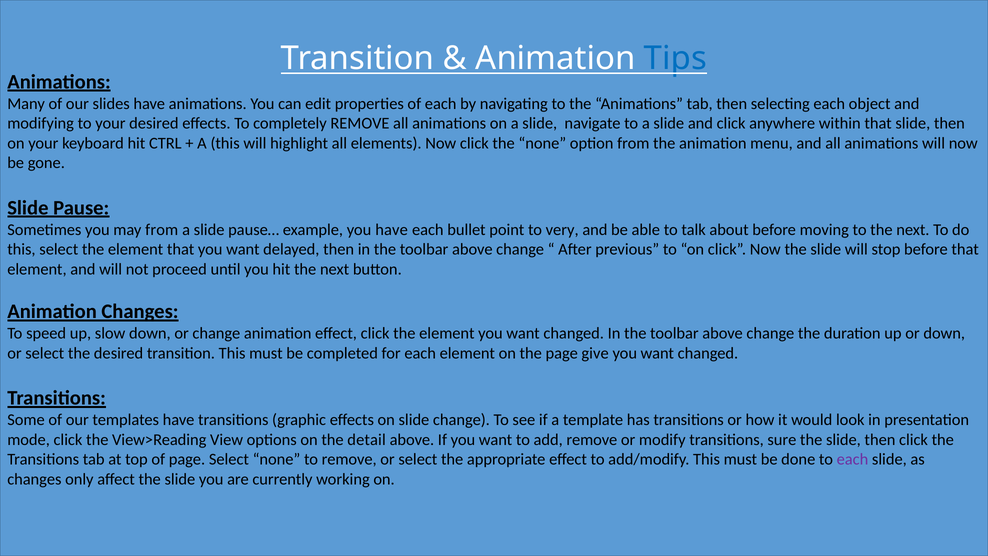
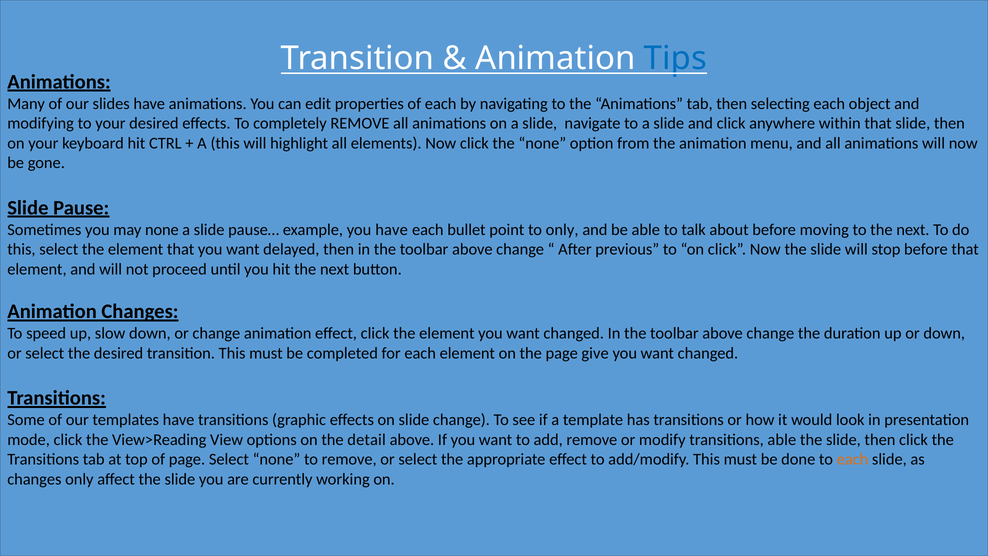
may from: from -> none (162, 230)
to very: very -> only (562, 230)
transitions sure: sure -> able (782, 440)
each colour: purple -> orange (853, 459)
